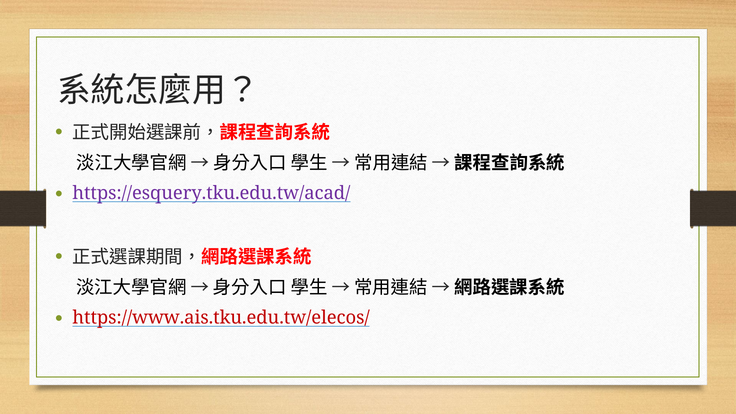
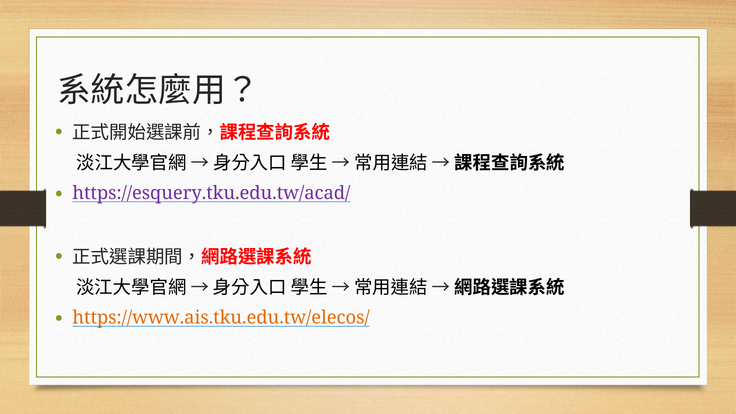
https://www.ais.tku.edu.tw/elecos/ colour: red -> orange (221, 318)
